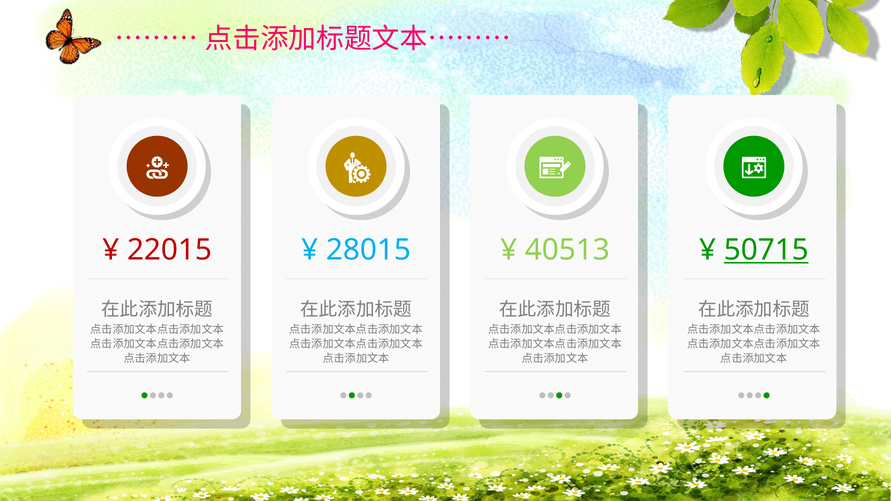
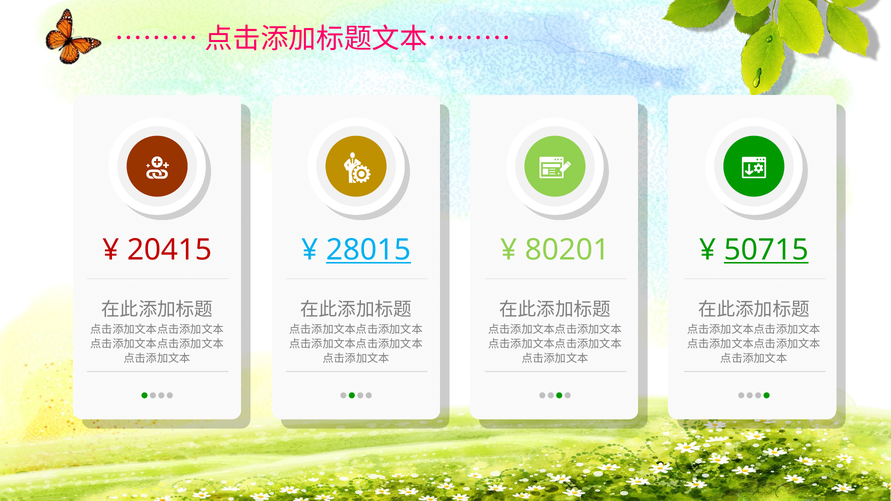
22015: 22015 -> 20415 (169, 250)
28015 underline: none -> present (368, 250)
40513: 40513 -> 80201 (567, 250)
